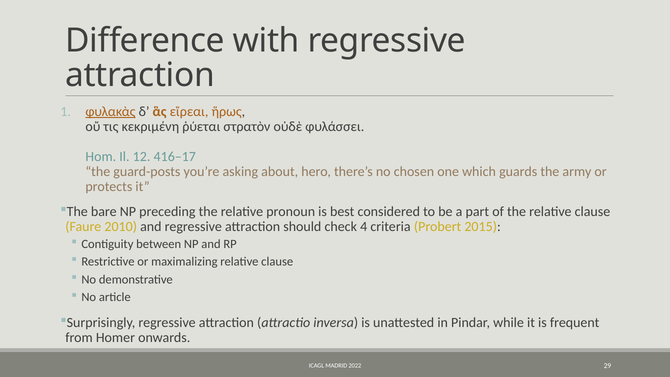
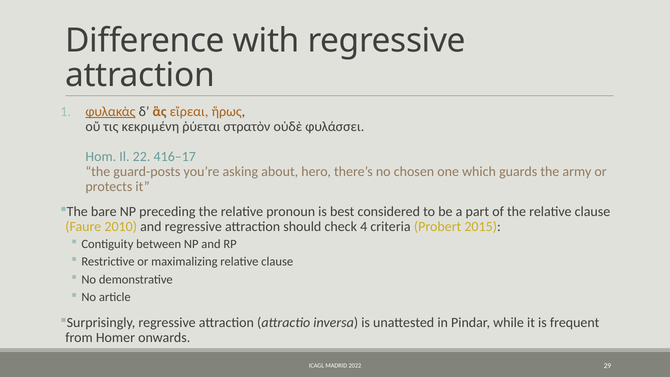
12: 12 -> 22 (142, 157)
